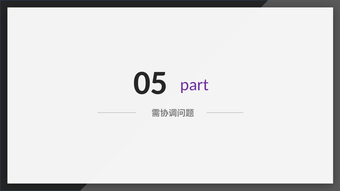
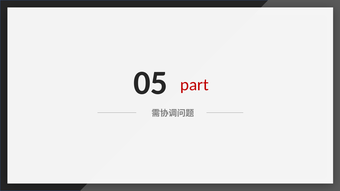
part colour: purple -> red (194, 85)
